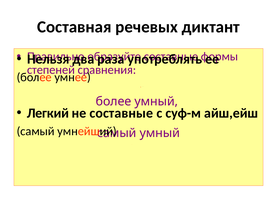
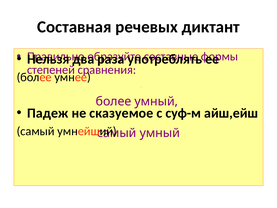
Легкий: Легкий -> Падеж (48, 113)
не составные: составные -> сказуемое (121, 113)
